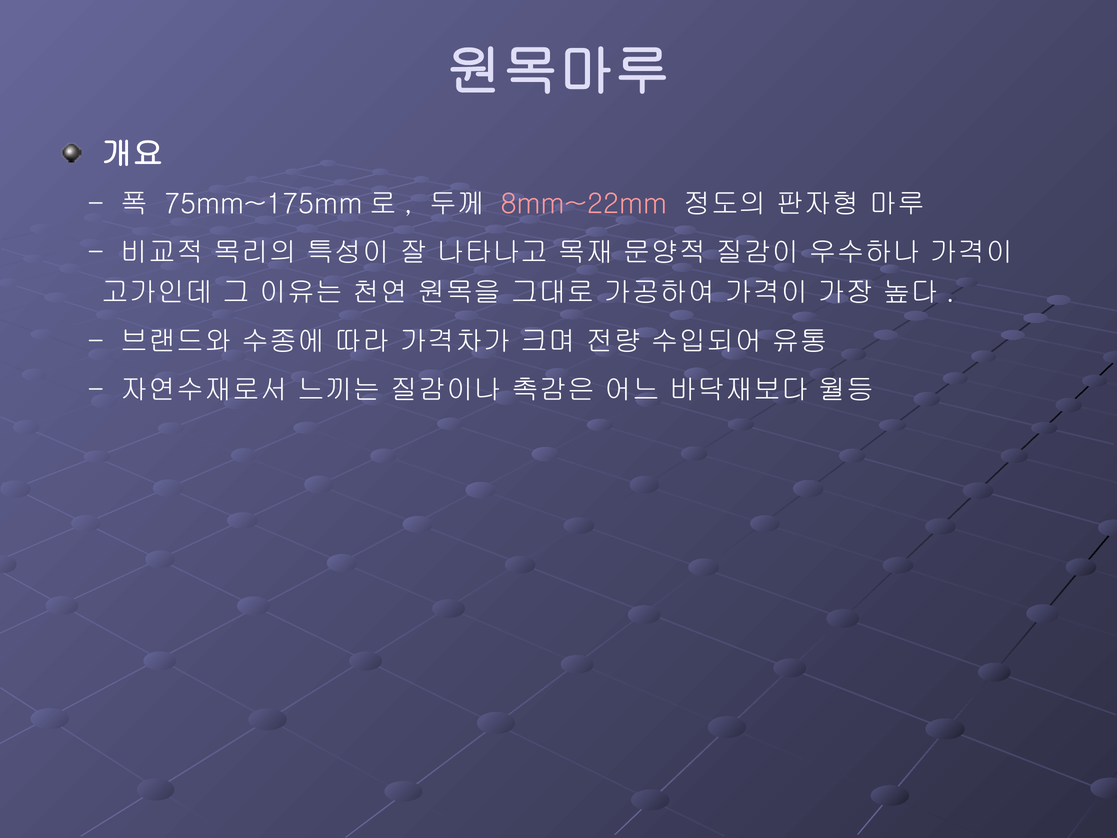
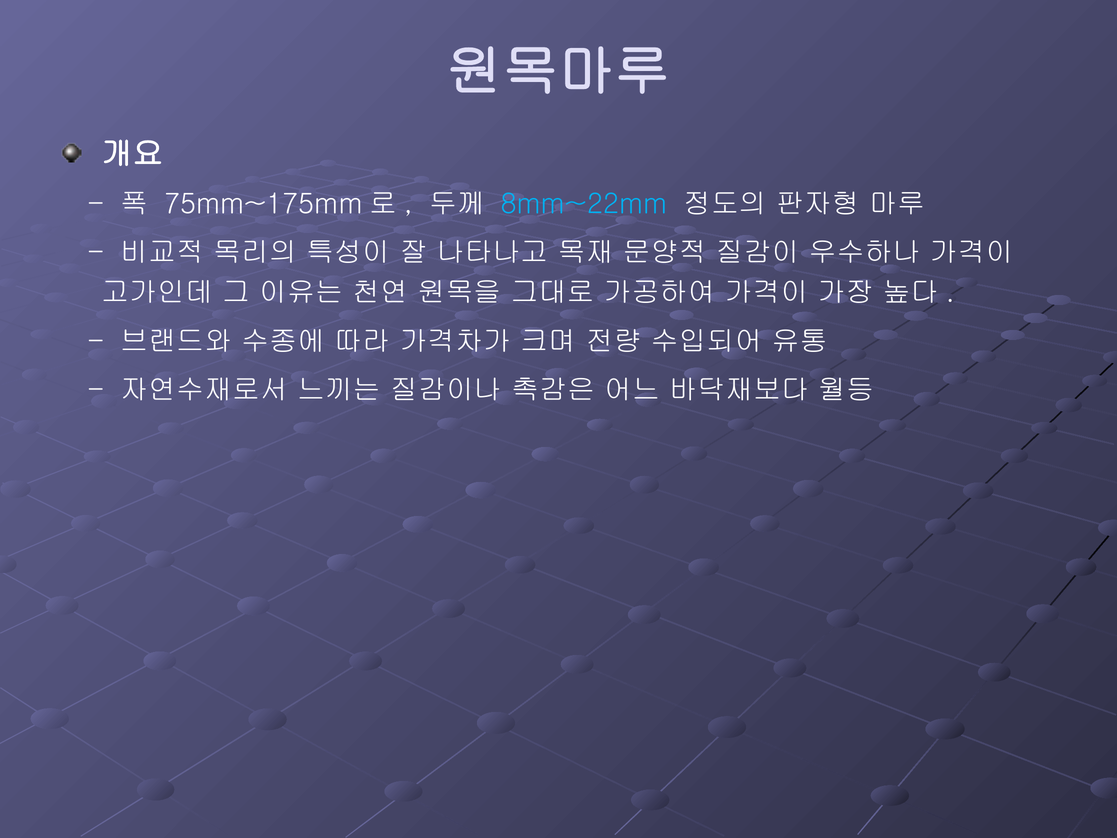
8mm~22mm colour: pink -> light blue (584, 204)
